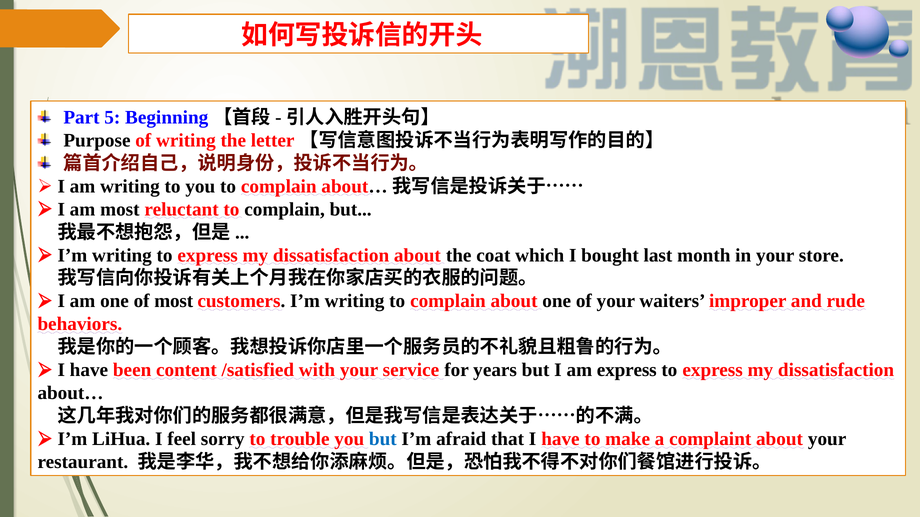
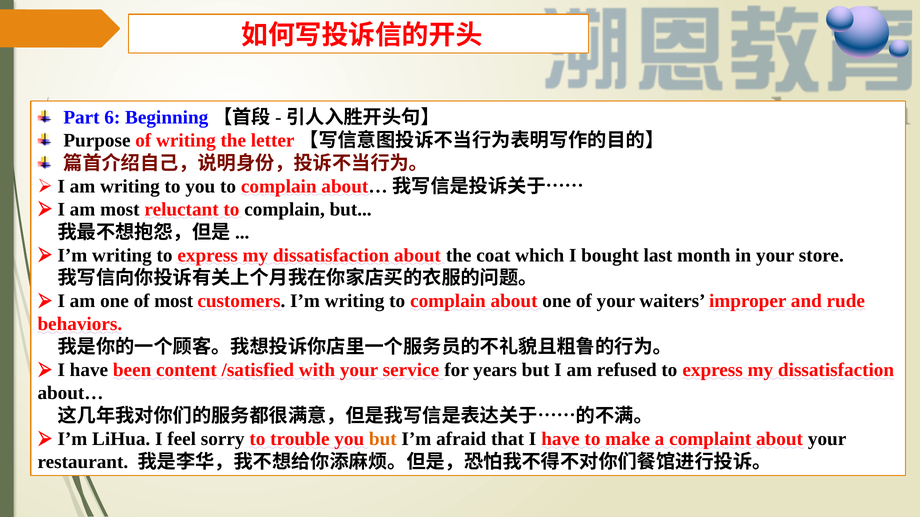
5: 5 -> 6 (112, 117)
am express: express -> refused (627, 370)
but colour: blue -> orange (383, 440)
